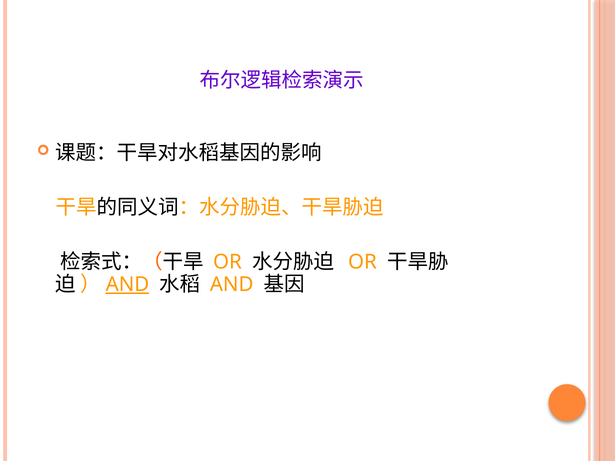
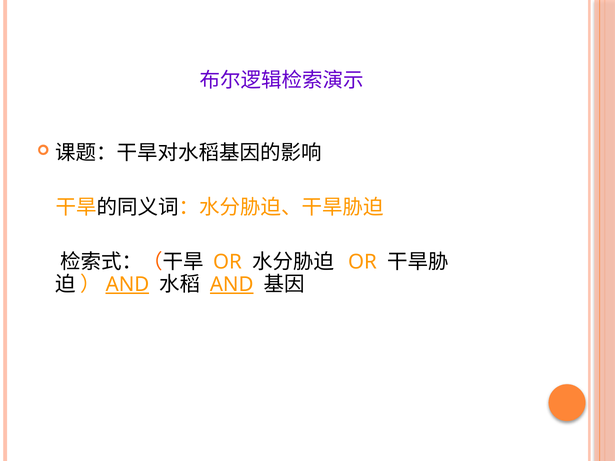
AND underline: none -> present (232, 284)
